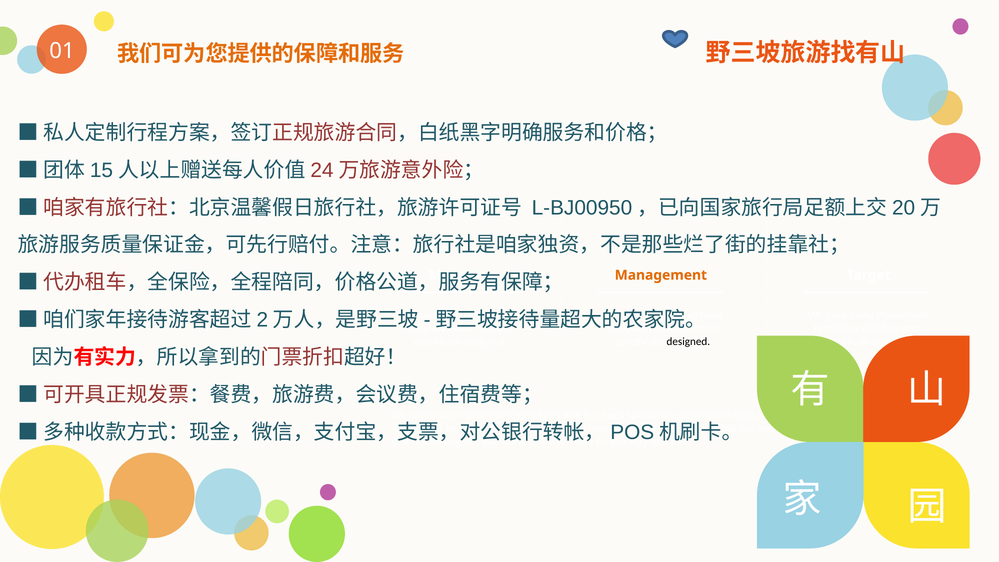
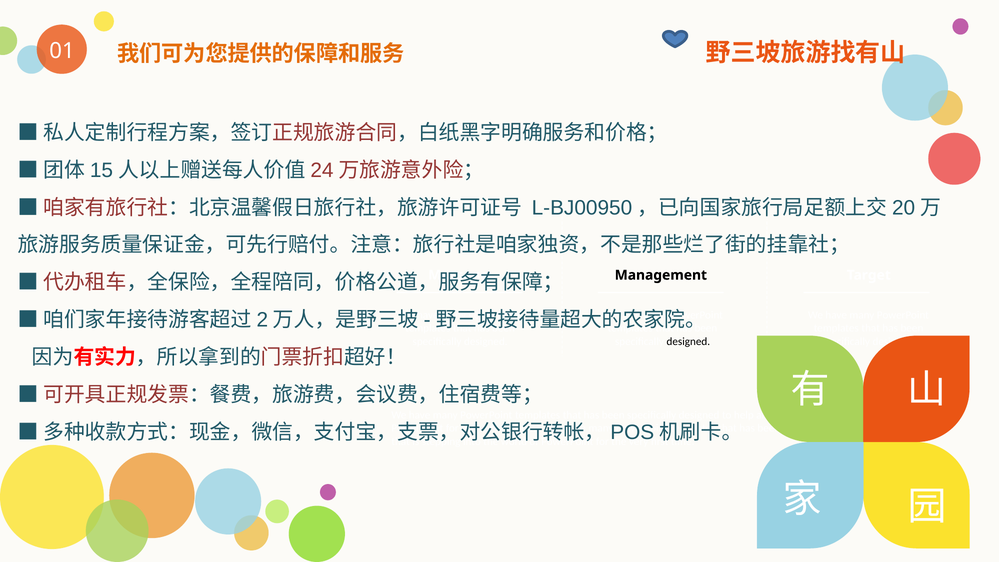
Management colour: orange -> black (661, 275)
